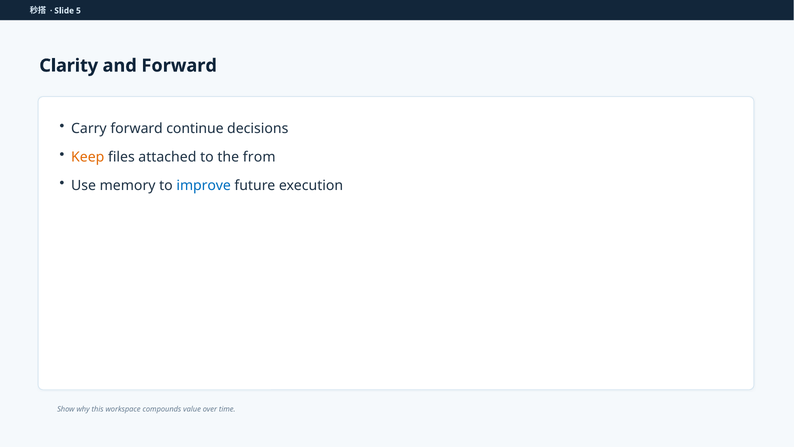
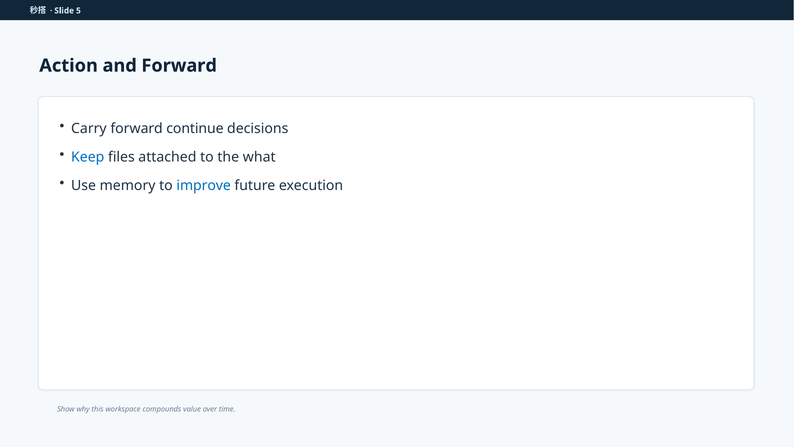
Clarity: Clarity -> Action (69, 66)
Keep colour: orange -> blue (88, 157)
from: from -> what (259, 157)
